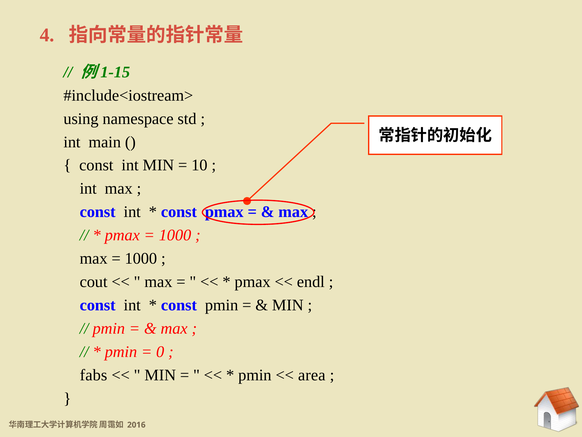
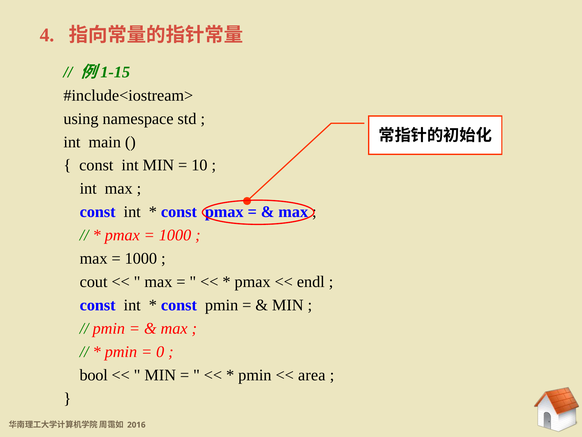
fabs: fabs -> bool (94, 375)
